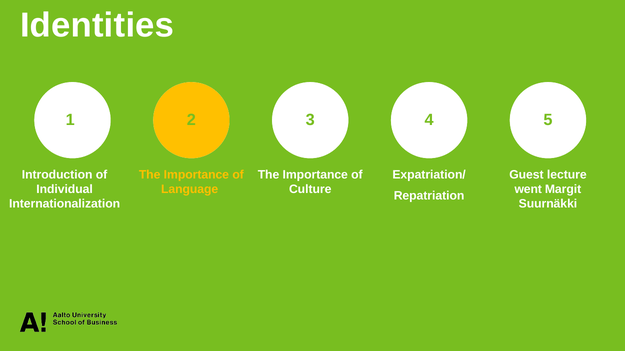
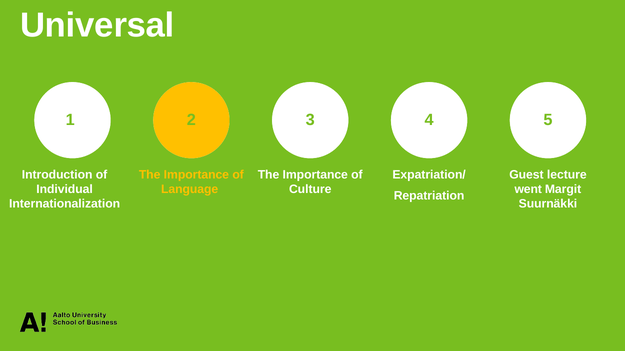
Identities: Identities -> Universal (97, 25)
